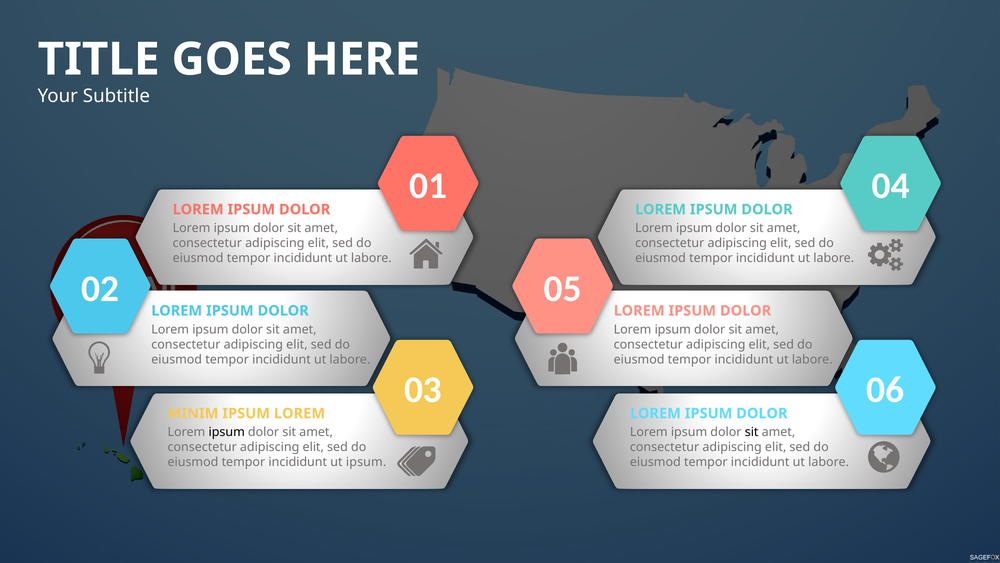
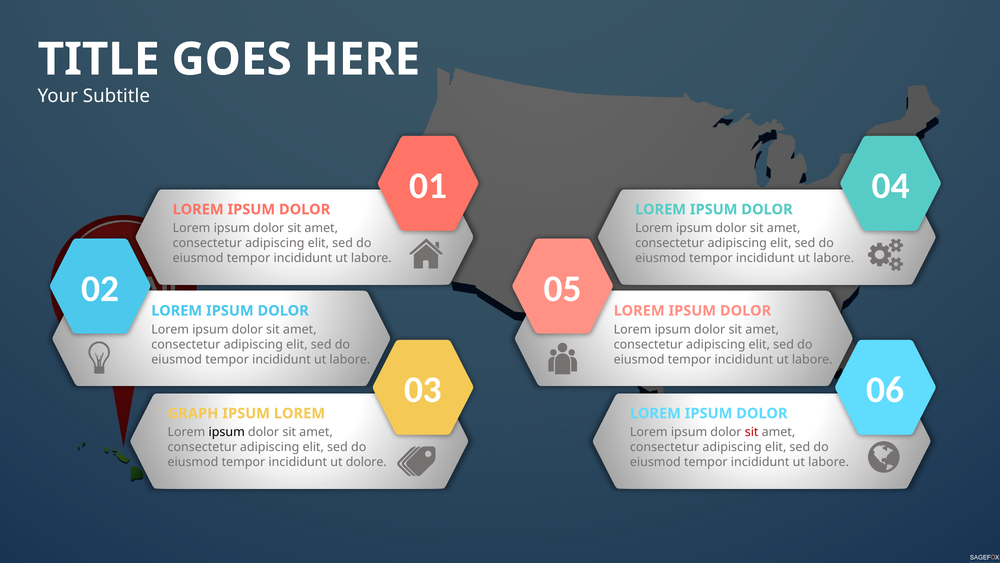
MINIM: MINIM -> GRAPH (193, 413)
sit colour: black -> red (752, 432)
ut ipsum: ipsum -> dolore (366, 462)
